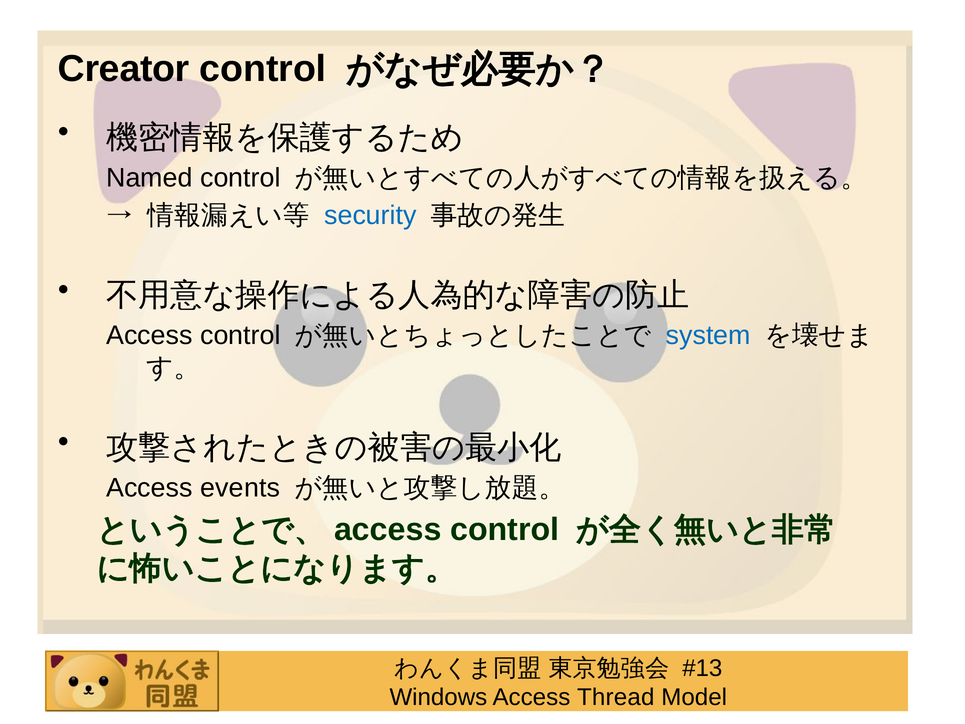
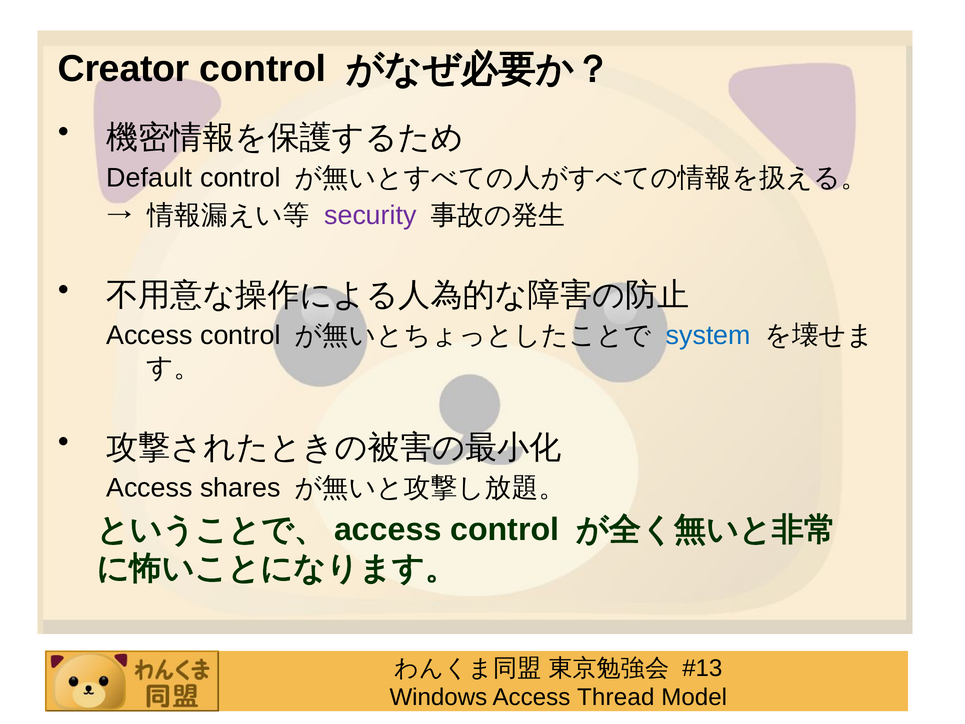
Named: Named -> Default (149, 178)
security colour: blue -> purple (370, 215)
events: events -> shares (240, 488)
